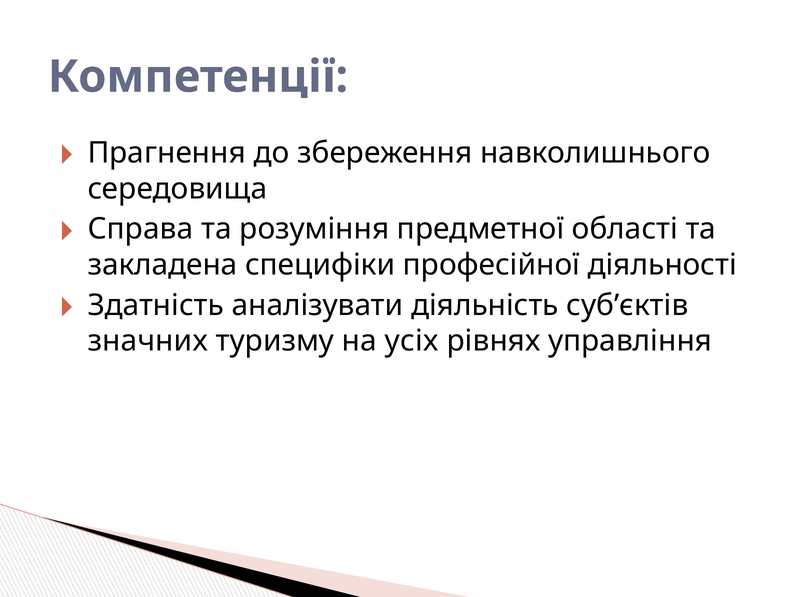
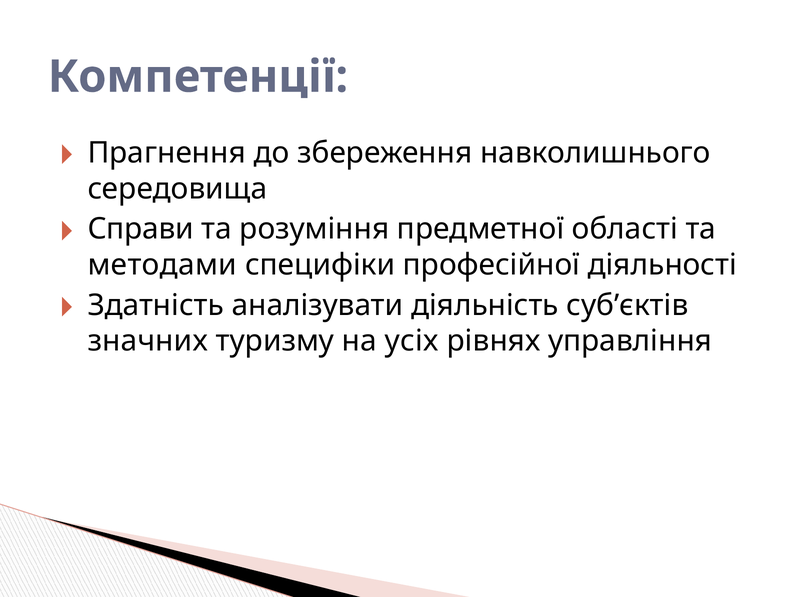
Справа: Справа -> Справи (141, 229)
закладена: закладена -> методами (162, 265)
